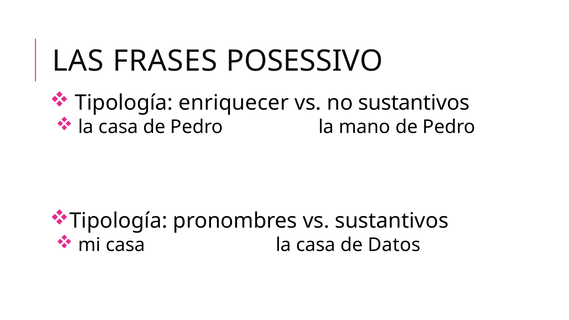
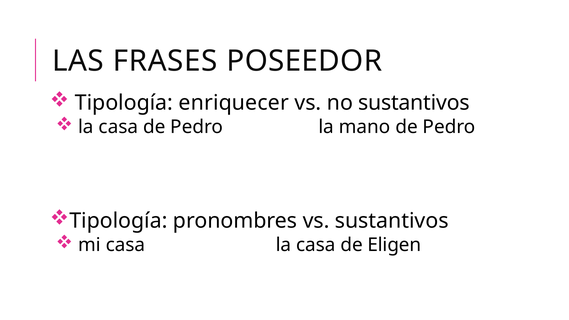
POSESSIVO: POSESSIVO -> POSEEDOR (304, 61)
Datos: Datos -> Eligen (394, 245)
